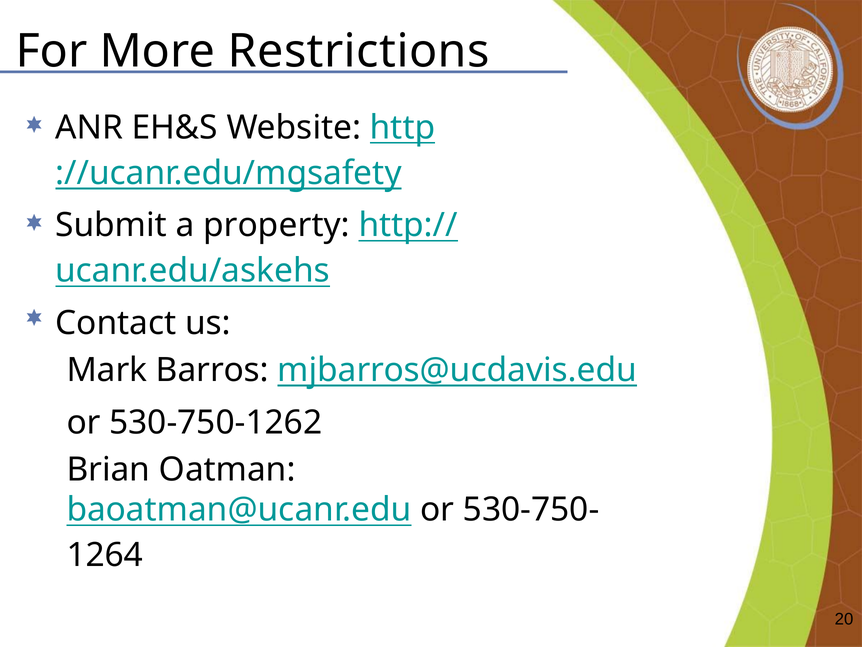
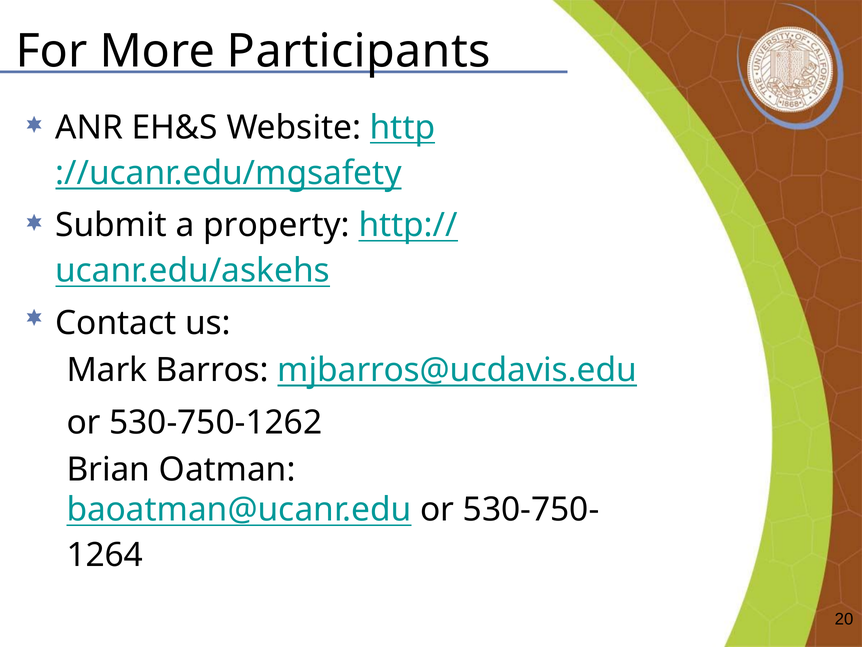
Restrictions: Restrictions -> Participants (359, 51)
